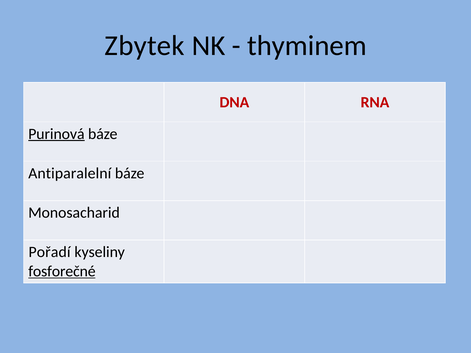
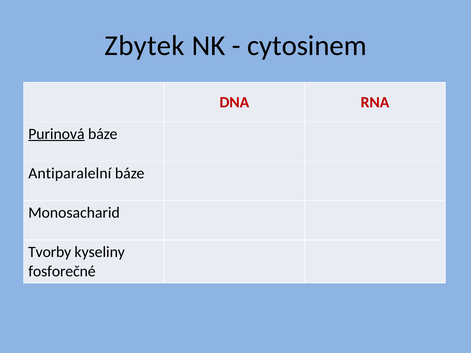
thyminem: thyminem -> cytosinem (307, 46)
Pořadí: Pořadí -> Tvorby (50, 252)
fosforečné underline: present -> none (62, 271)
